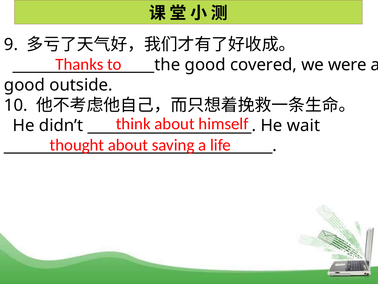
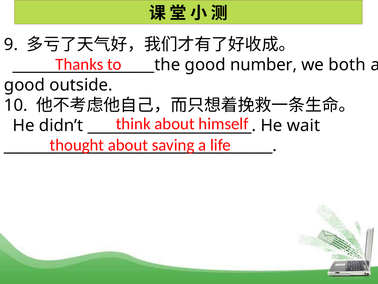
covered: covered -> number (264, 65)
were: were -> both (347, 65)
